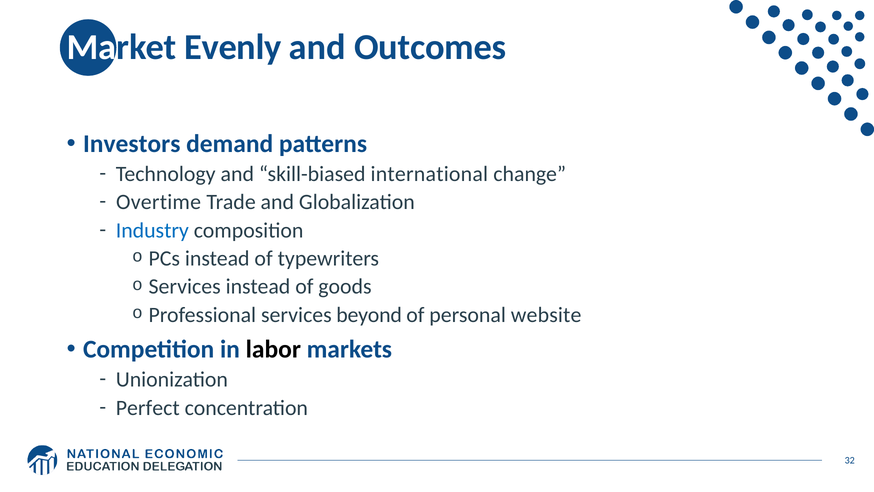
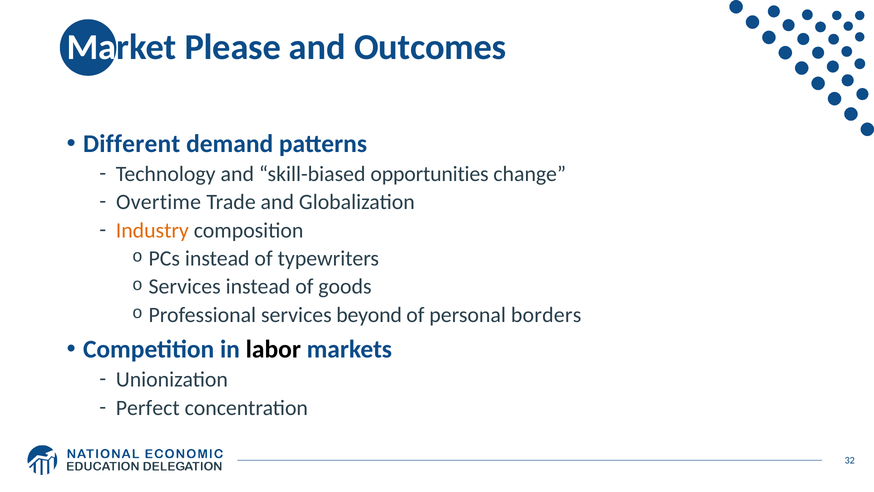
Evenly: Evenly -> Please (233, 47)
Investors: Investors -> Different (132, 144)
international: international -> opportunities (430, 174)
Industry colour: blue -> orange (152, 230)
website: website -> borders (546, 315)
